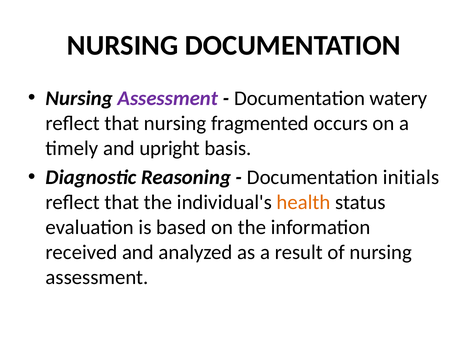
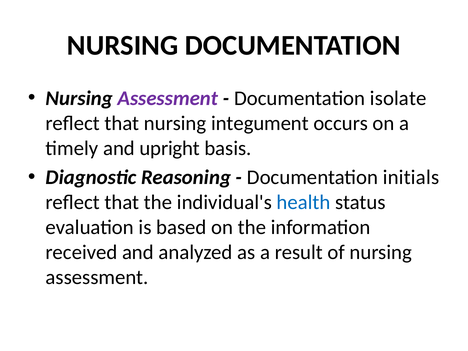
watery: watery -> isolate (398, 98)
fragmented: fragmented -> integument (260, 123)
health colour: orange -> blue (304, 202)
